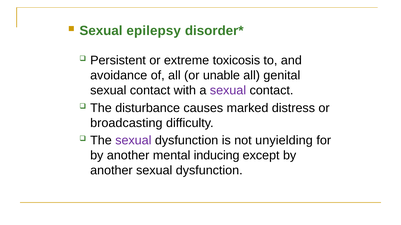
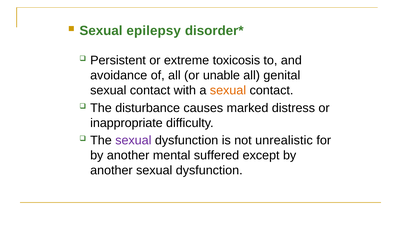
sexual colour: purple -> orange (228, 91)
broadcasting: broadcasting -> inappropriate (126, 123)
unyielding: unyielding -> unrealistic (284, 141)
inducing: inducing -> suffered (217, 156)
